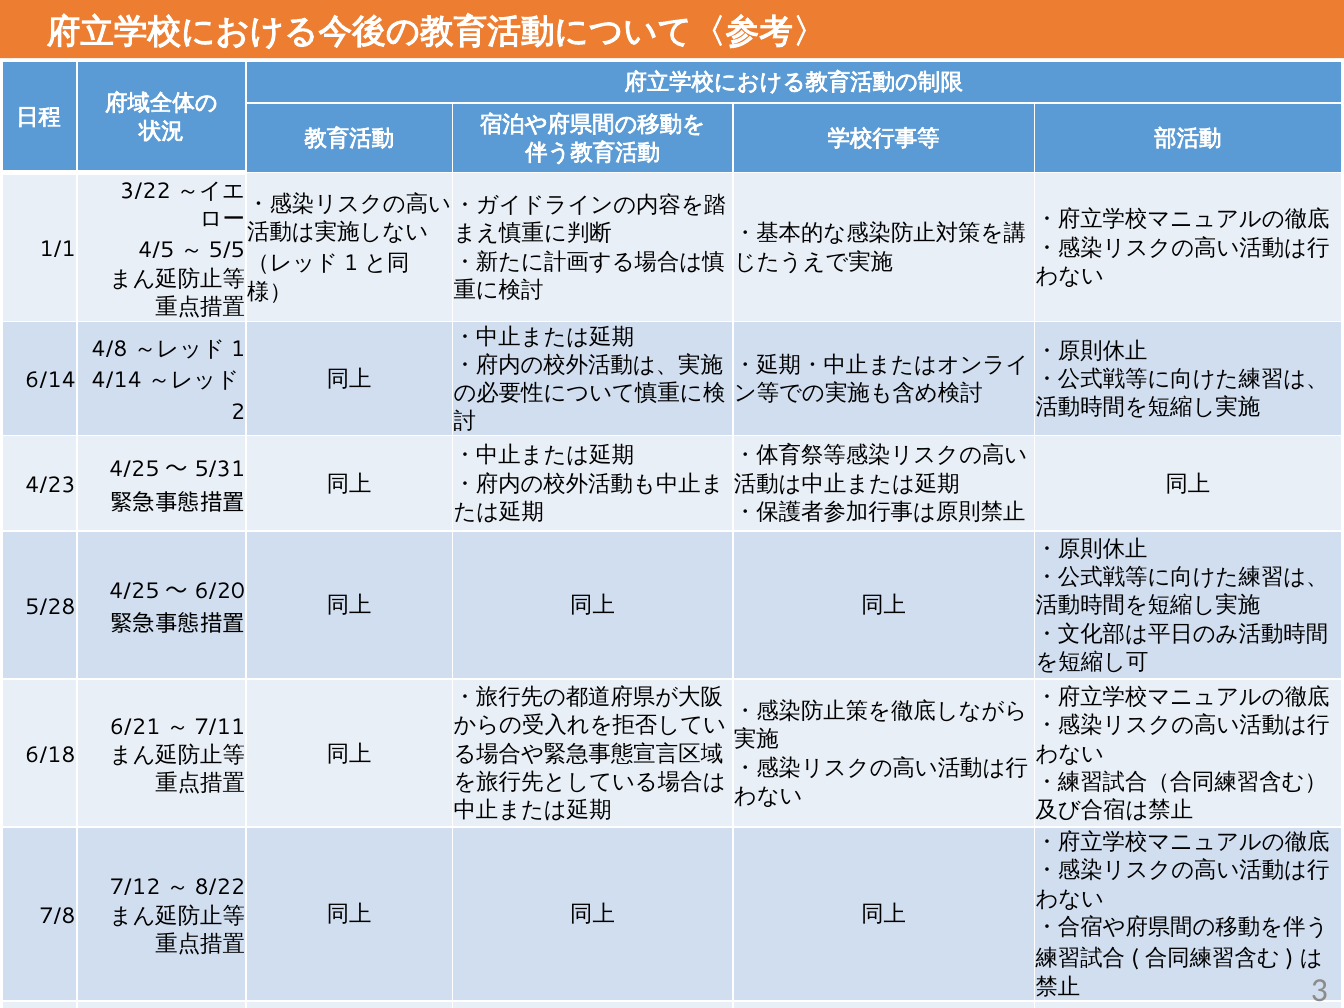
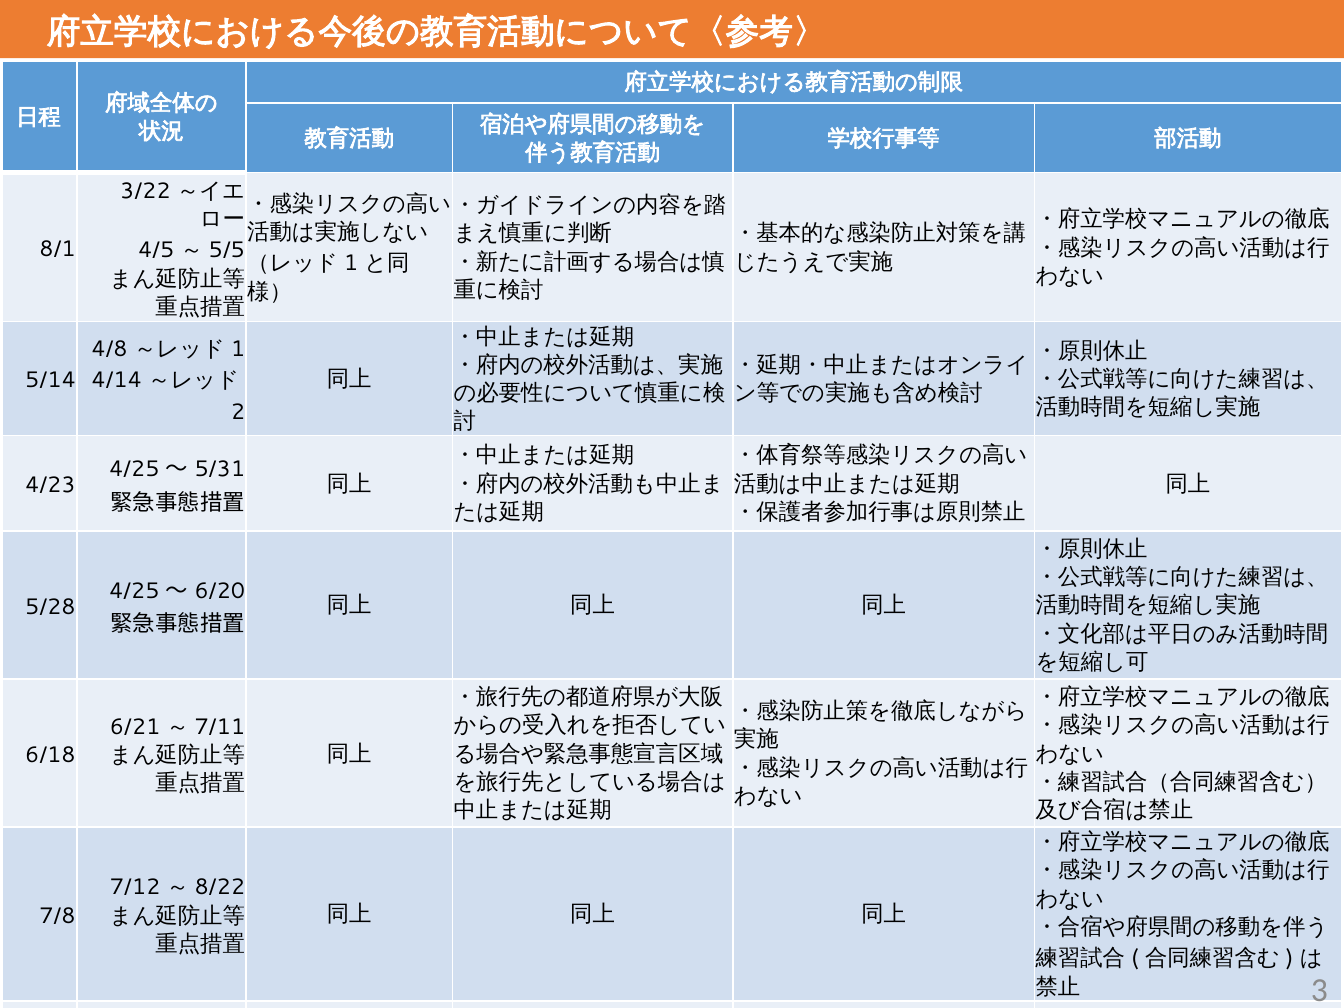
1/1: 1/1 -> 8/1 (57, 249)
6/14: 6/14 -> 5/14 (50, 380)
